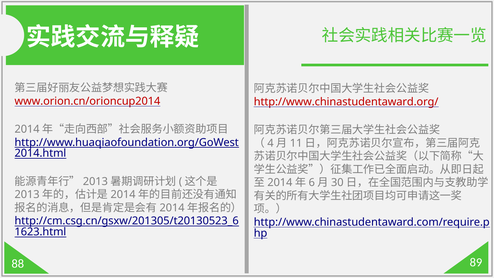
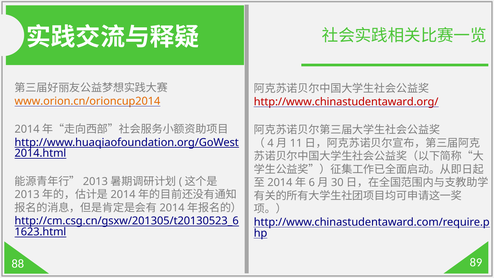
www.orion.cn/orioncup2014 colour: red -> orange (87, 101)
